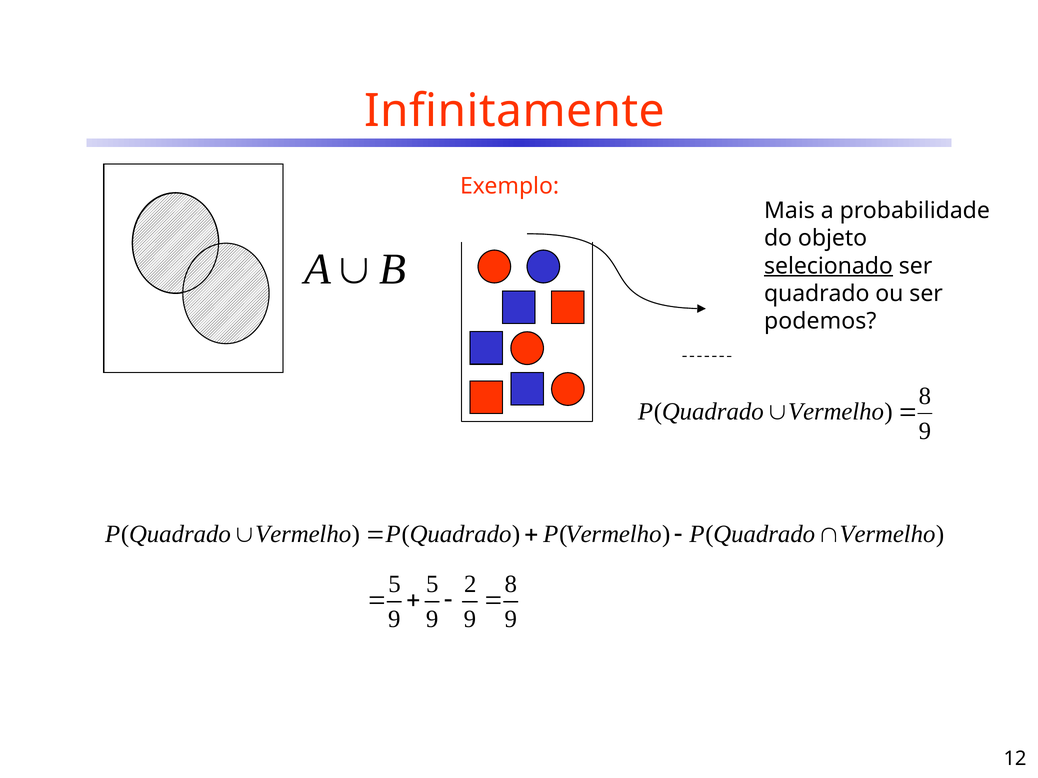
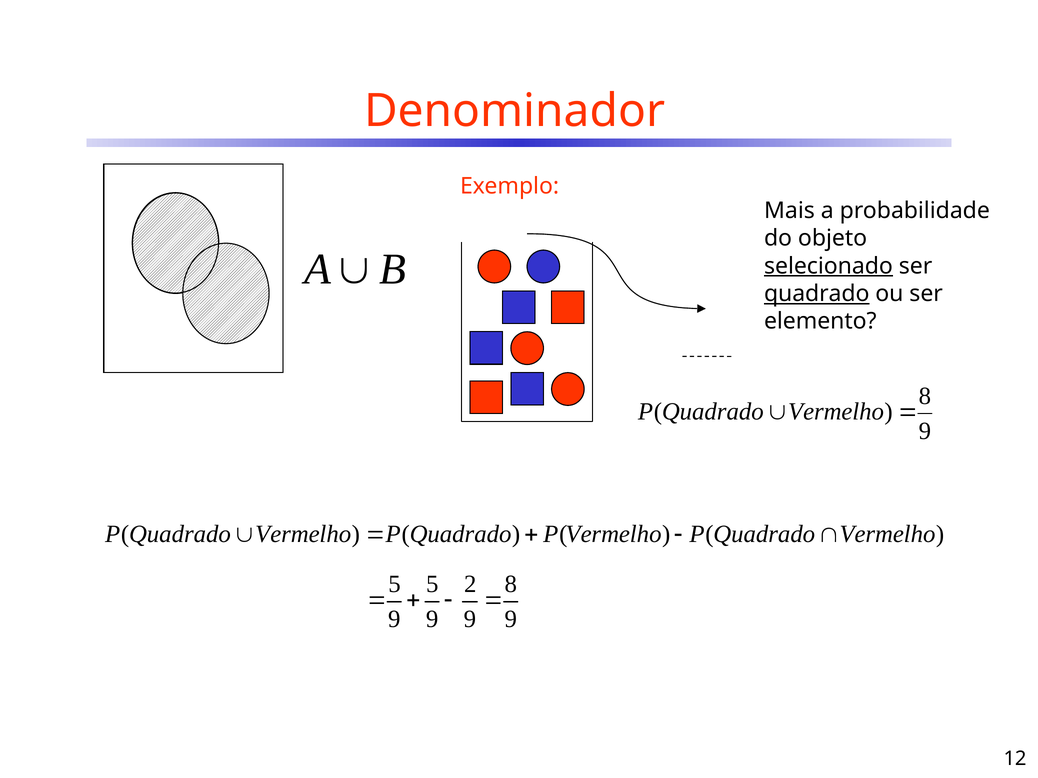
Infinitamente: Infinitamente -> Denominador (515, 111)
quadrado underline: none -> present (817, 294)
podemos: podemos -> elemento (820, 322)
